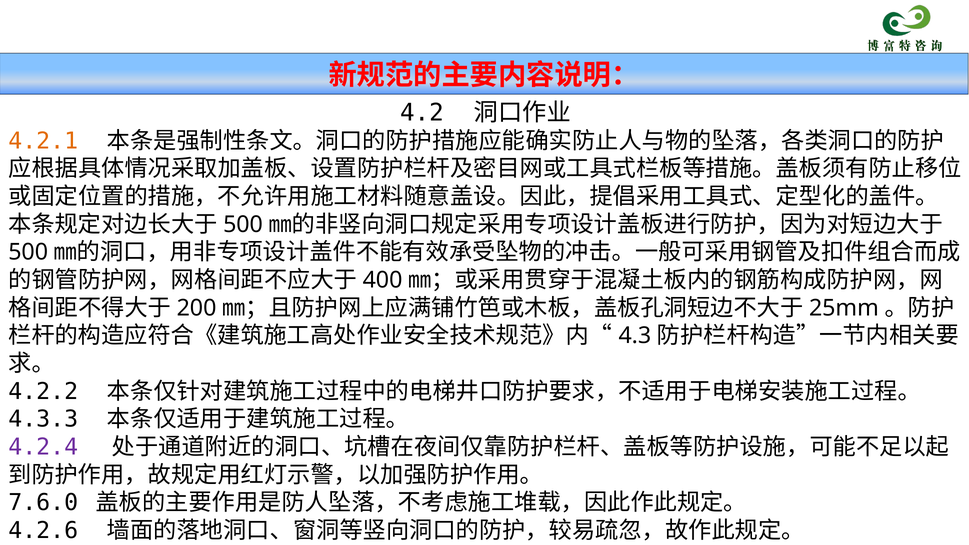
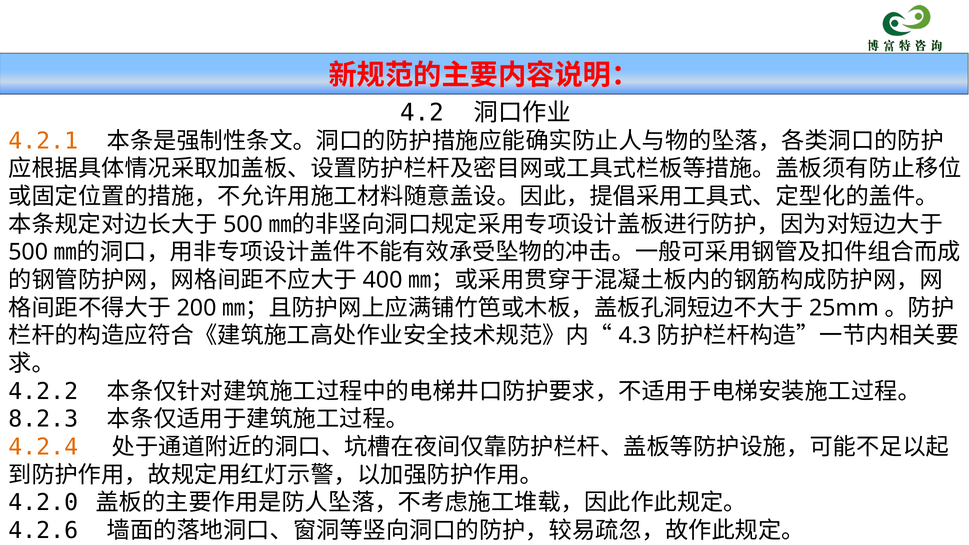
4.3.3: 4.3.3 -> 8.2.3 (43, 419)
4.2.4 colour: purple -> orange (43, 447)
7.6.0: 7.6.0 -> 4.2.0 (43, 503)
